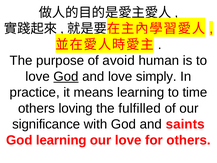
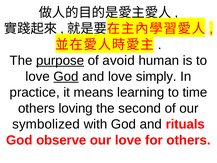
purpose underline: none -> present (60, 60)
fulfilled: fulfilled -> second (140, 108)
significance: significance -> symbolized (46, 124)
saints: saints -> rituals (185, 124)
God learning: learning -> observe (61, 140)
